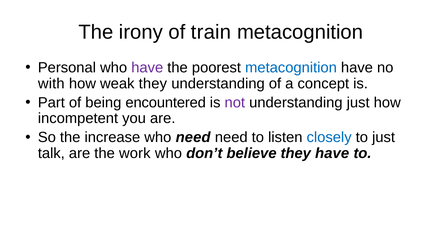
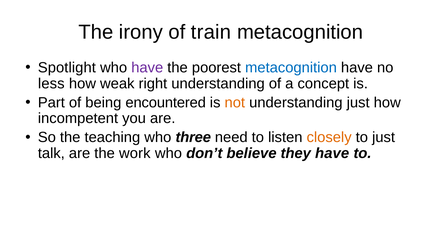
Personal: Personal -> Spotlight (67, 68)
with: with -> less (51, 83)
weak they: they -> right (153, 83)
not colour: purple -> orange (235, 102)
increase: increase -> teaching (112, 137)
who need: need -> three (193, 137)
closely colour: blue -> orange (329, 137)
